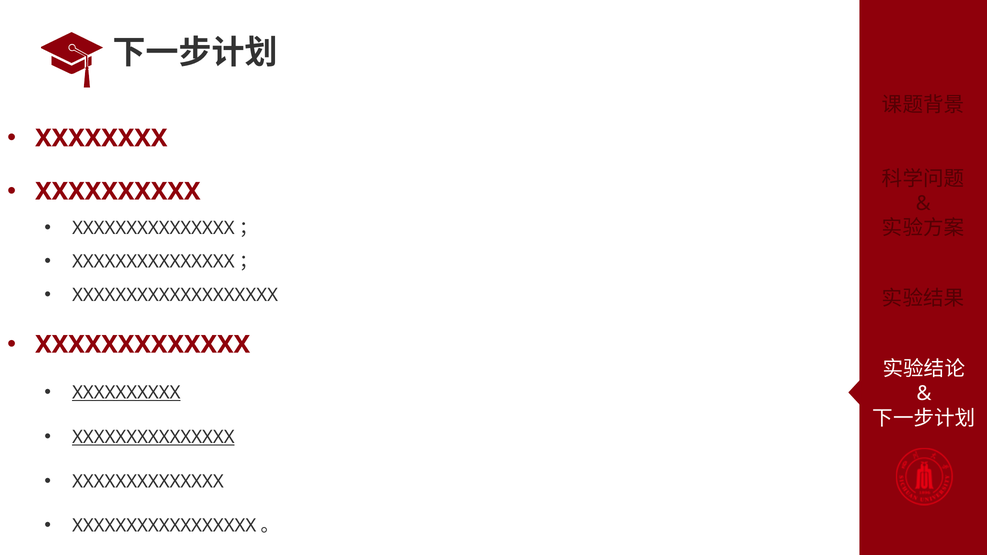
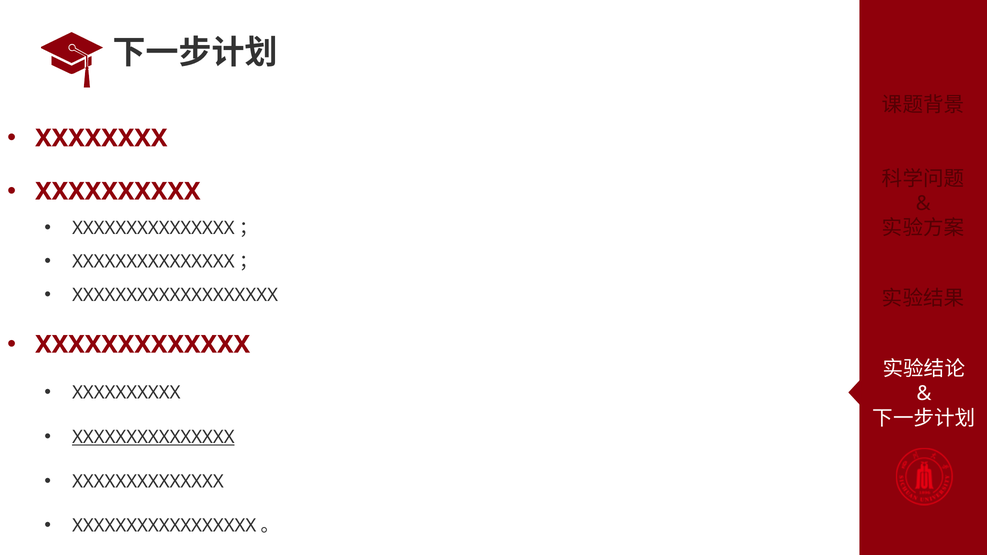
XXXXXXXXXX underline: present -> none (126, 393)
